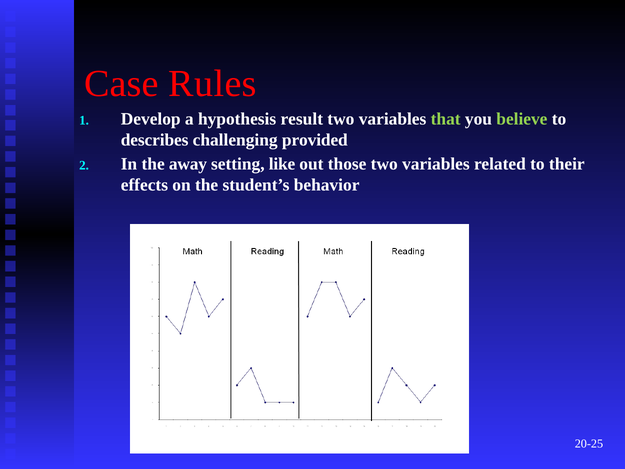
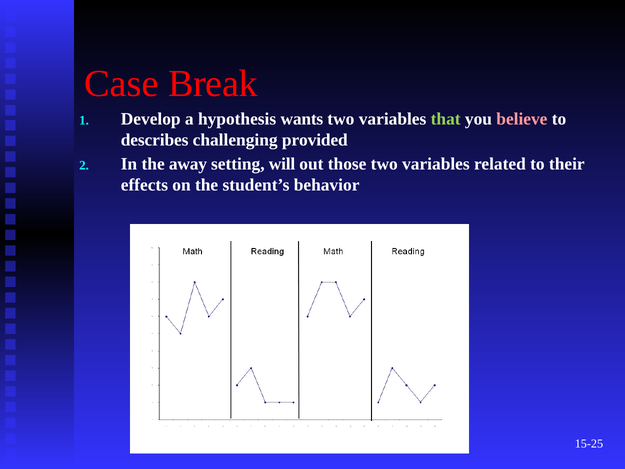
Rules: Rules -> Break (213, 83)
result: result -> wants (302, 119)
believe colour: light green -> pink (522, 119)
like: like -> will (282, 164)
20-25: 20-25 -> 15-25 (589, 444)
